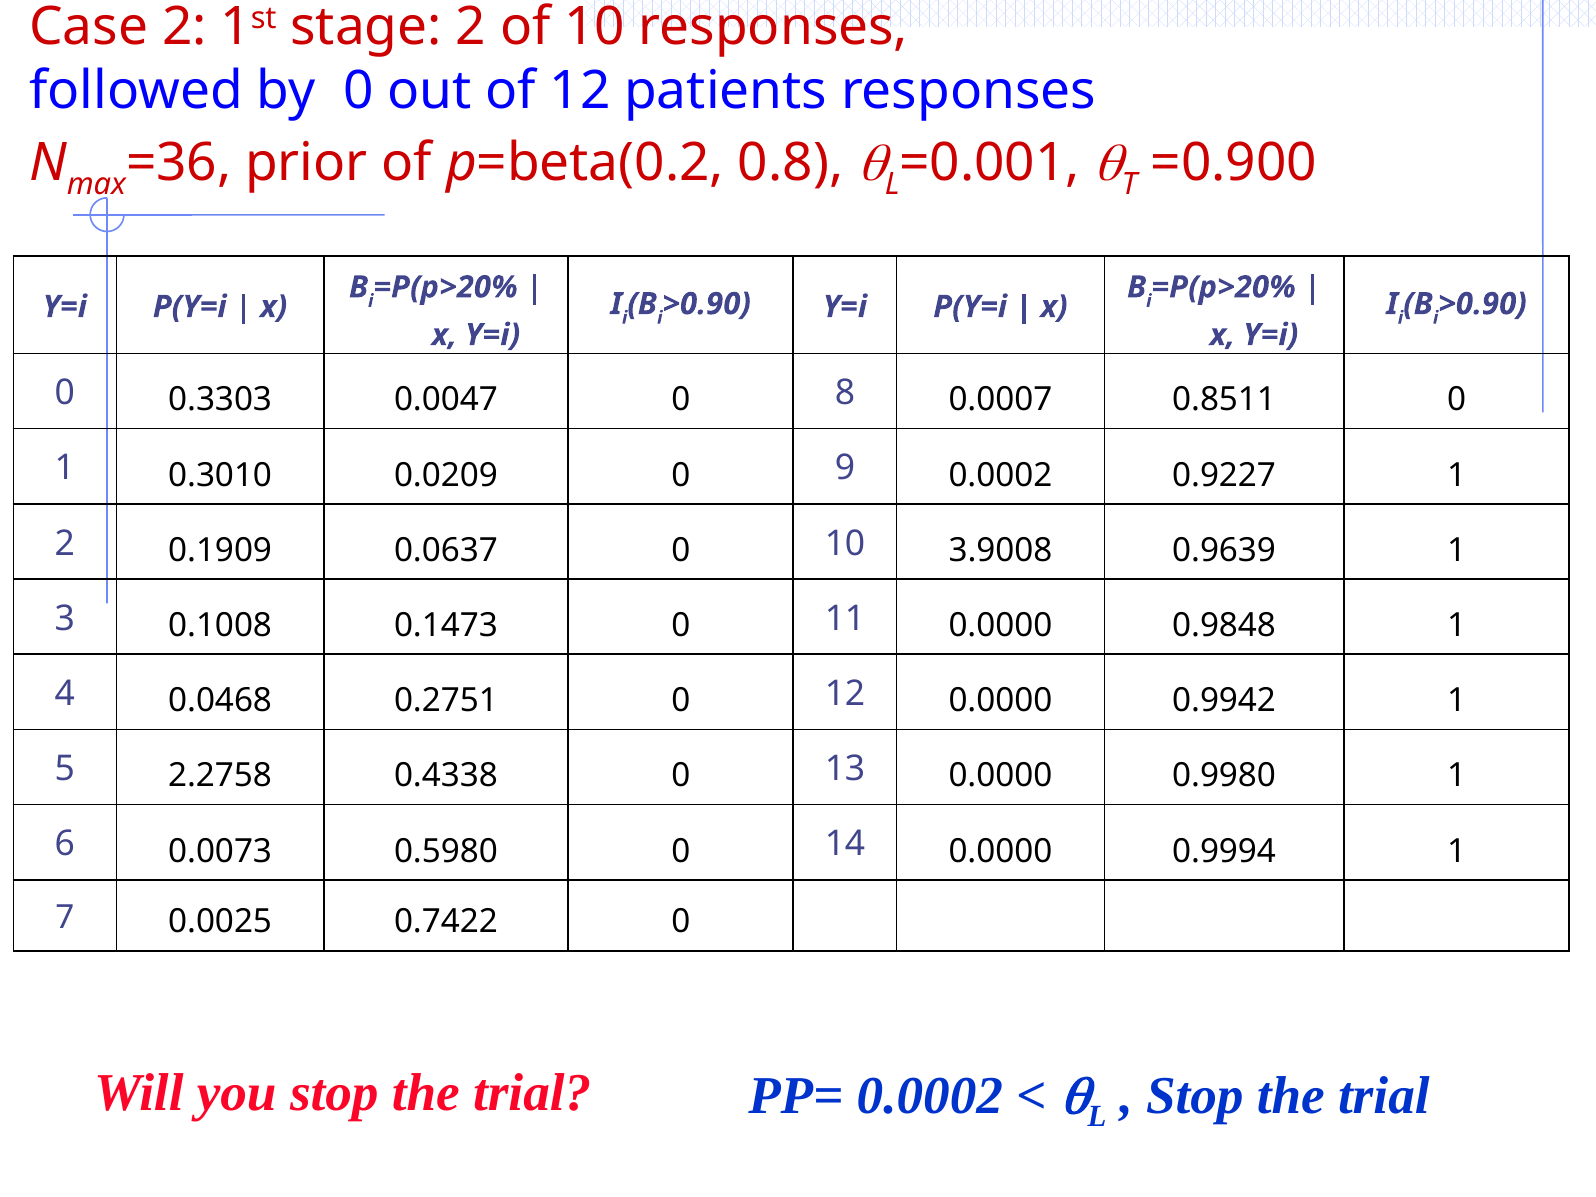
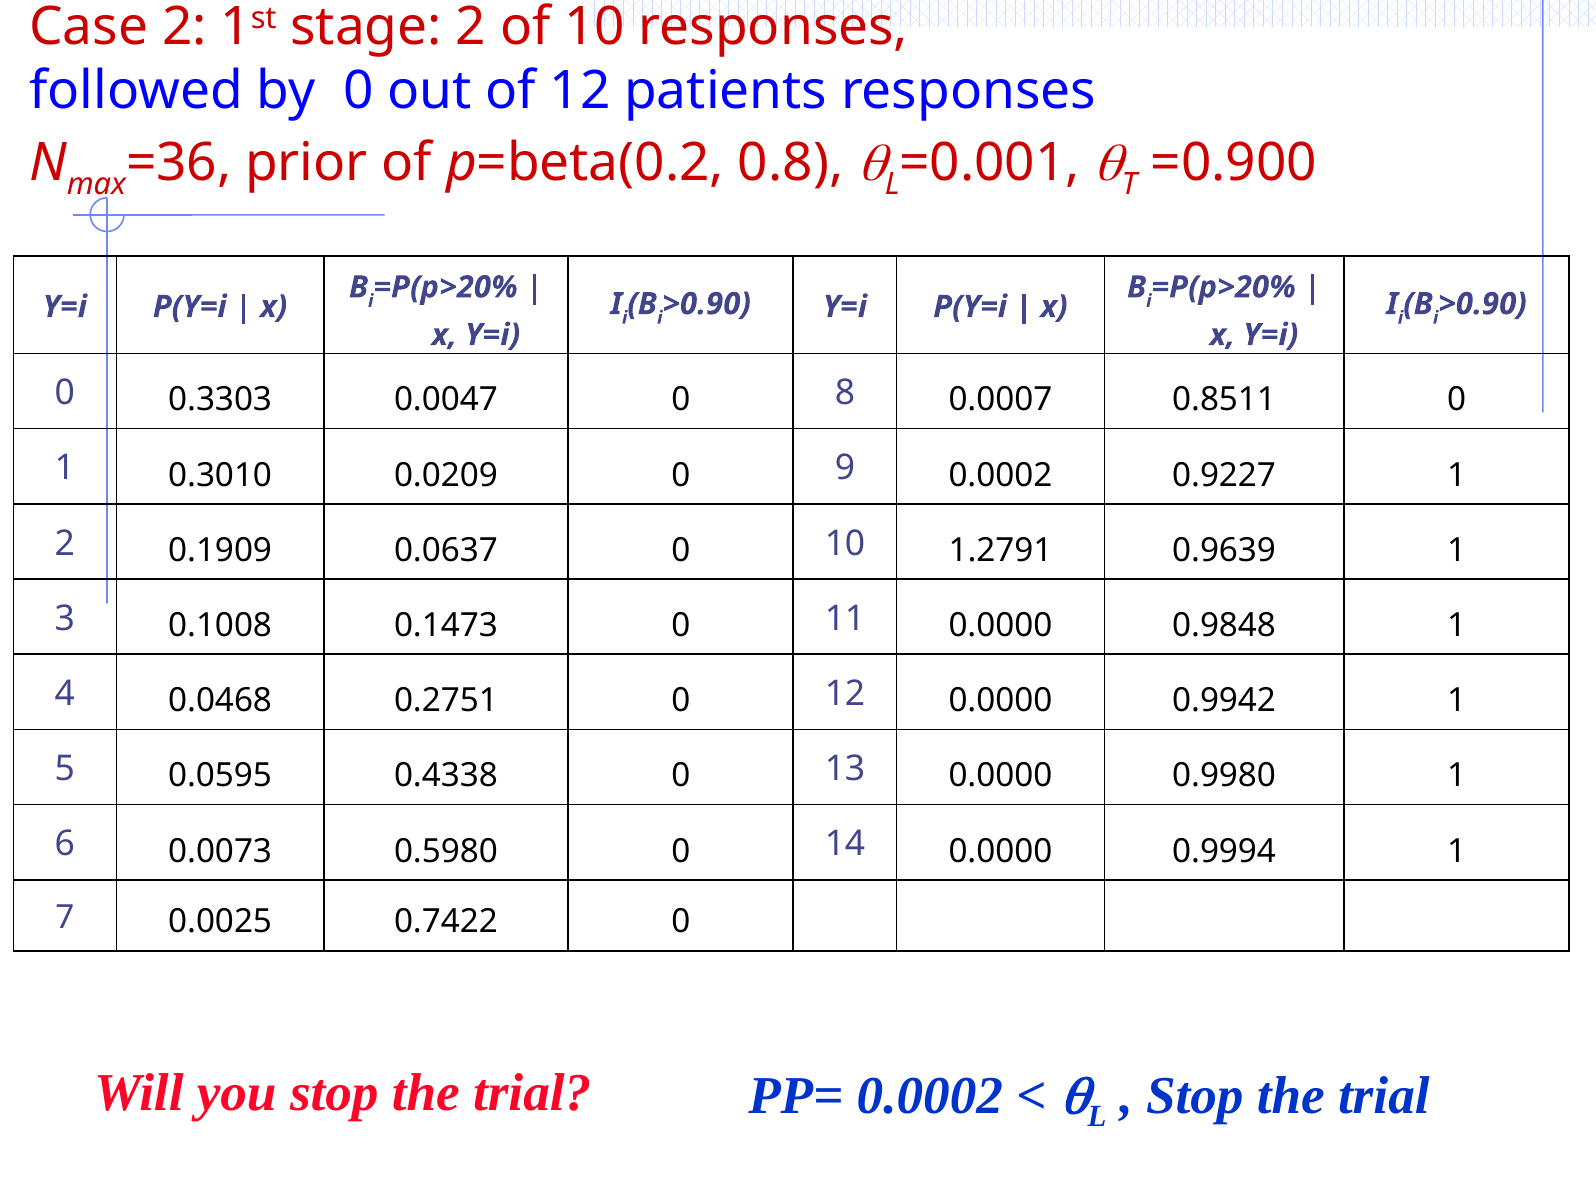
3.9008: 3.9008 -> 1.2791 (1000, 550)
2.2758: 2.2758 -> 0.0595 (220, 776)
